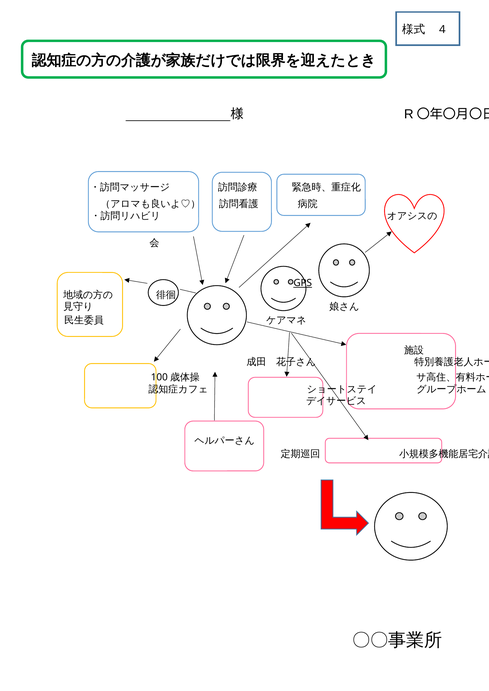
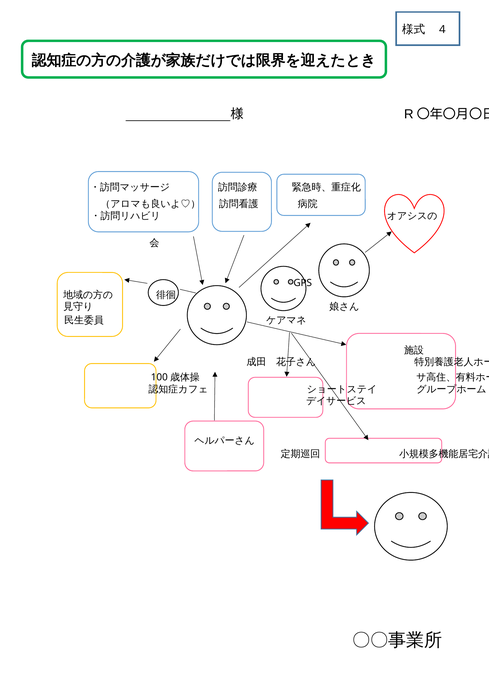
GPS underline: present -> none (303, 283)
